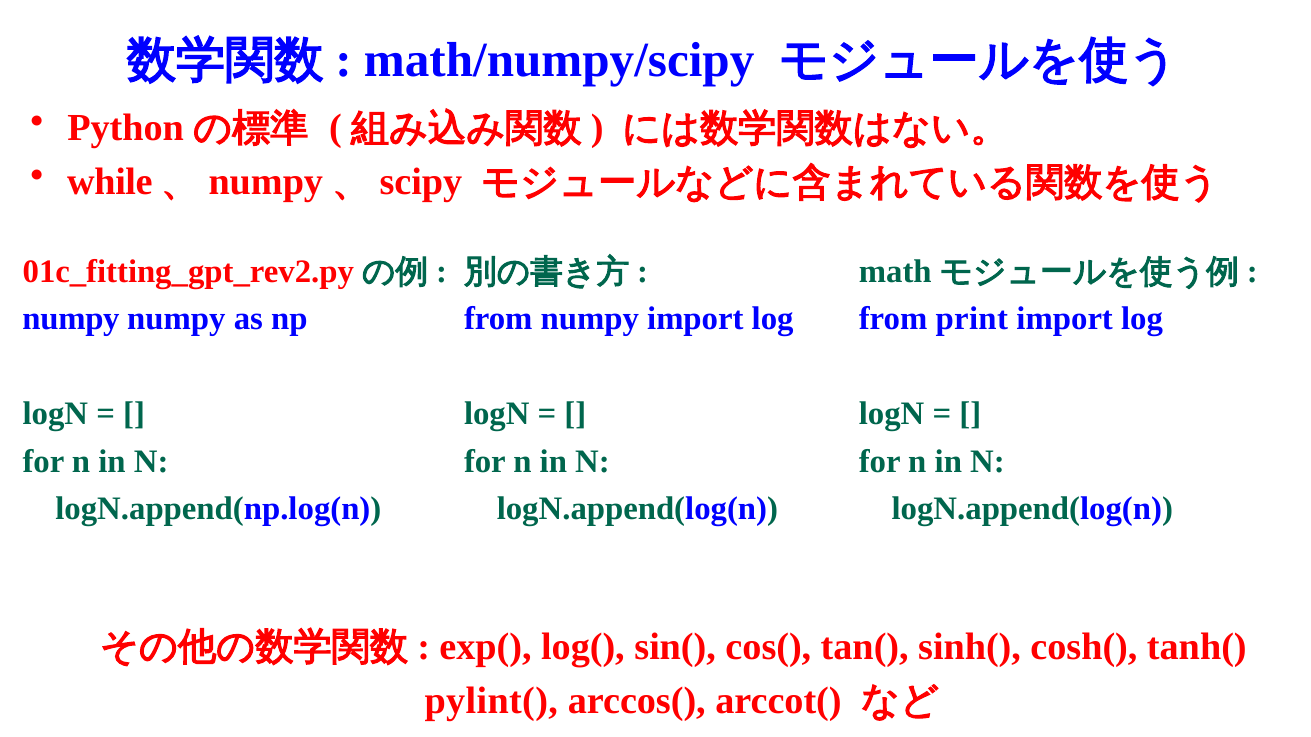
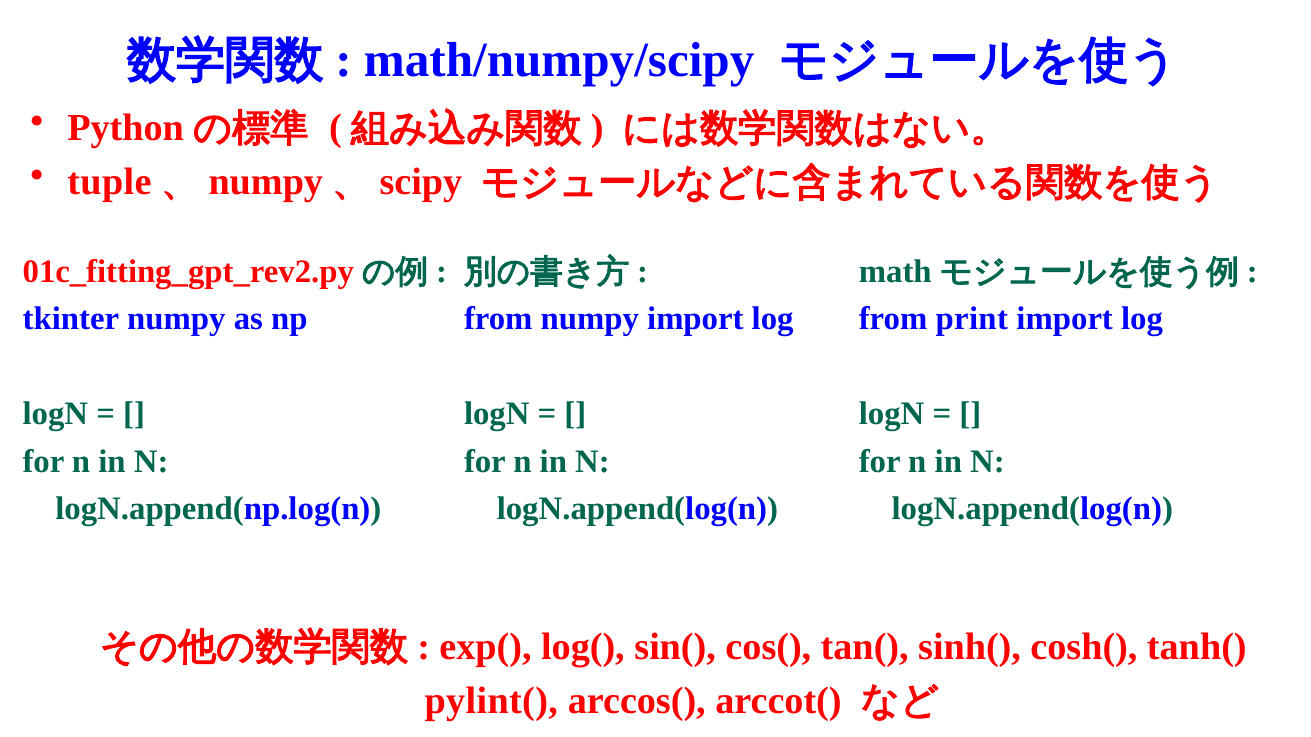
while: while -> tuple (110, 182)
numpy: numpy -> tkinter (71, 319)
